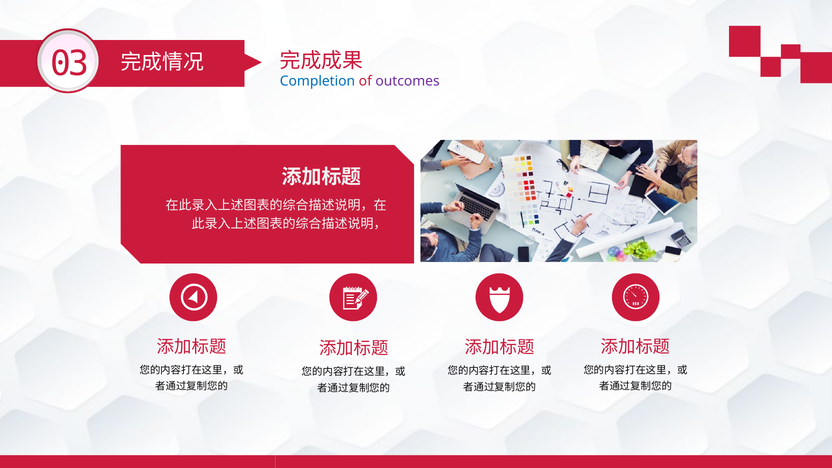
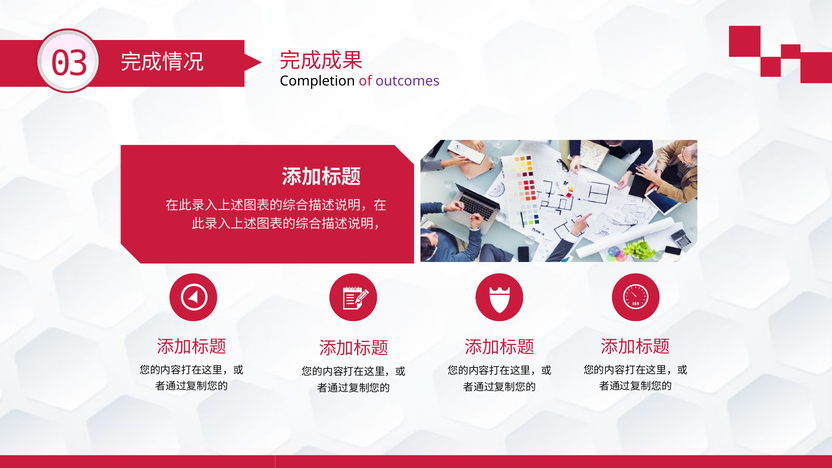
Completion colour: blue -> black (318, 81)
